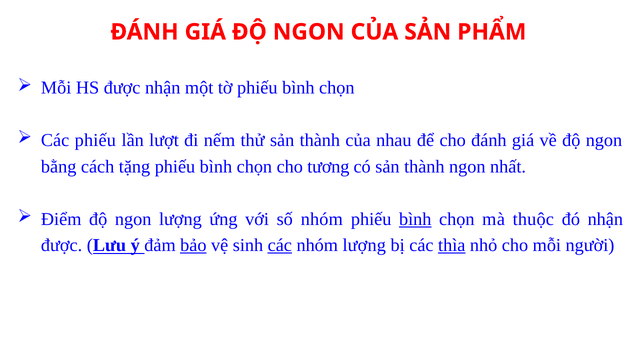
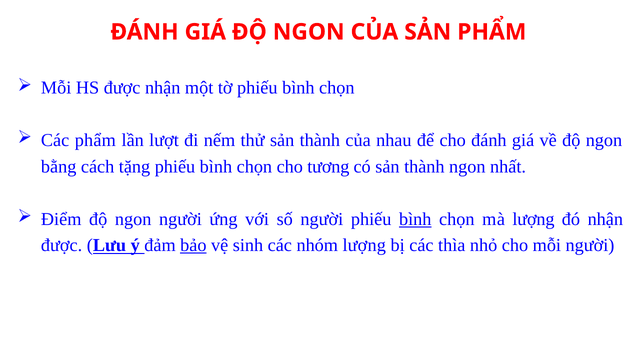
Các phiếu: phiếu -> phẩm (95, 141)
ngon lượng: lượng -> người (180, 219)
số nhóm: nhóm -> người (322, 219)
mà thuộc: thuộc -> lượng (533, 219)
các underline: present -> none (280, 245)
thìa underline: present -> none (452, 245)
